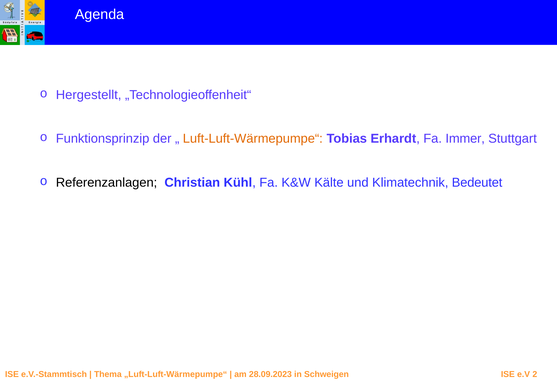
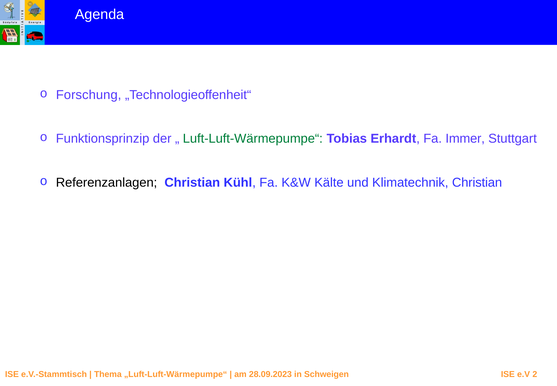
Hergestellt: Hergestellt -> Forschung (89, 95)
Luft-Luft-Wärmepumpe“ colour: orange -> green (253, 139)
Klimatechnik Bedeutet: Bedeutet -> Christian (477, 182)
